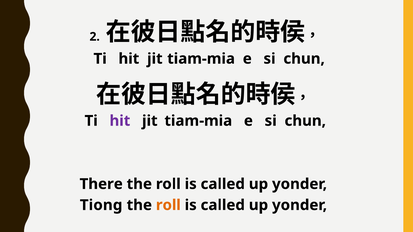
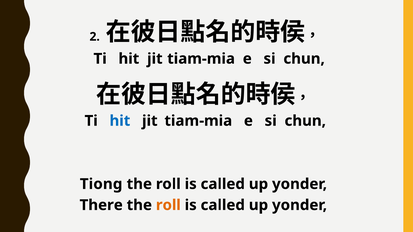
hit colour: purple -> blue (120, 121)
There: There -> Tiong (101, 184)
Tiong: Tiong -> There (101, 205)
